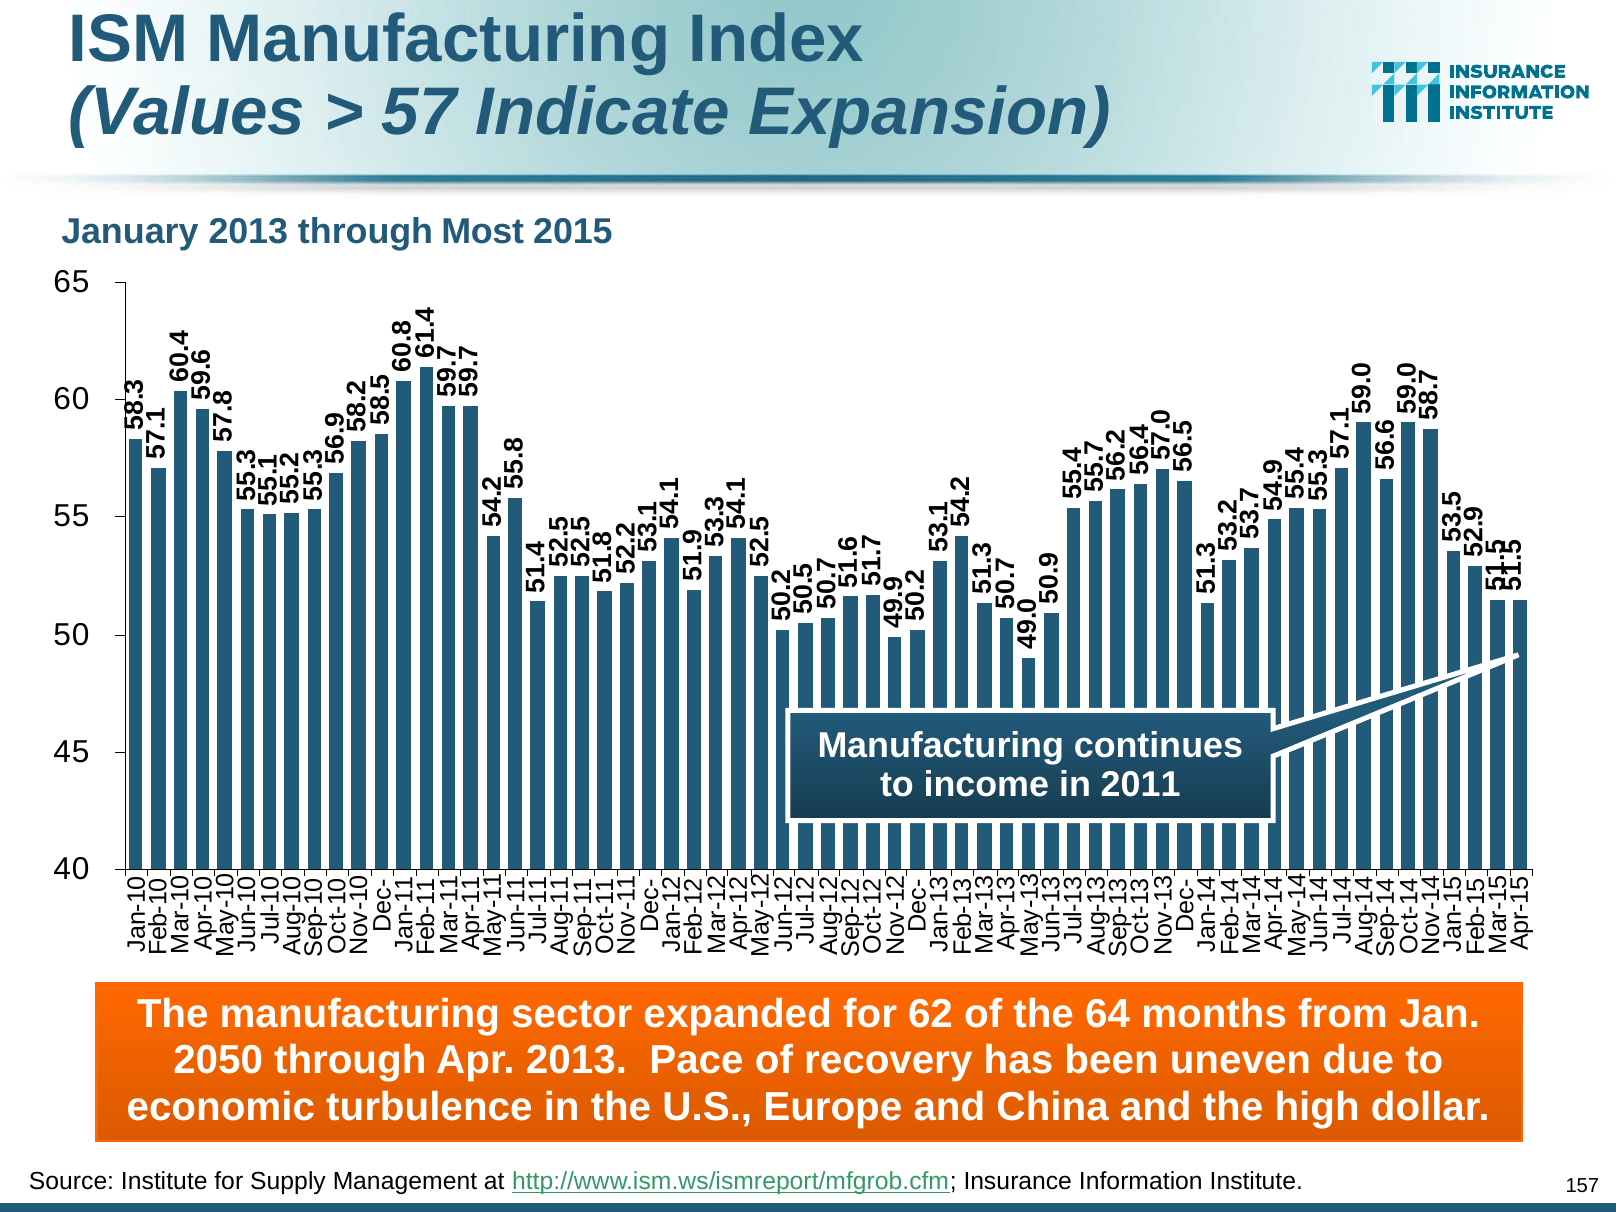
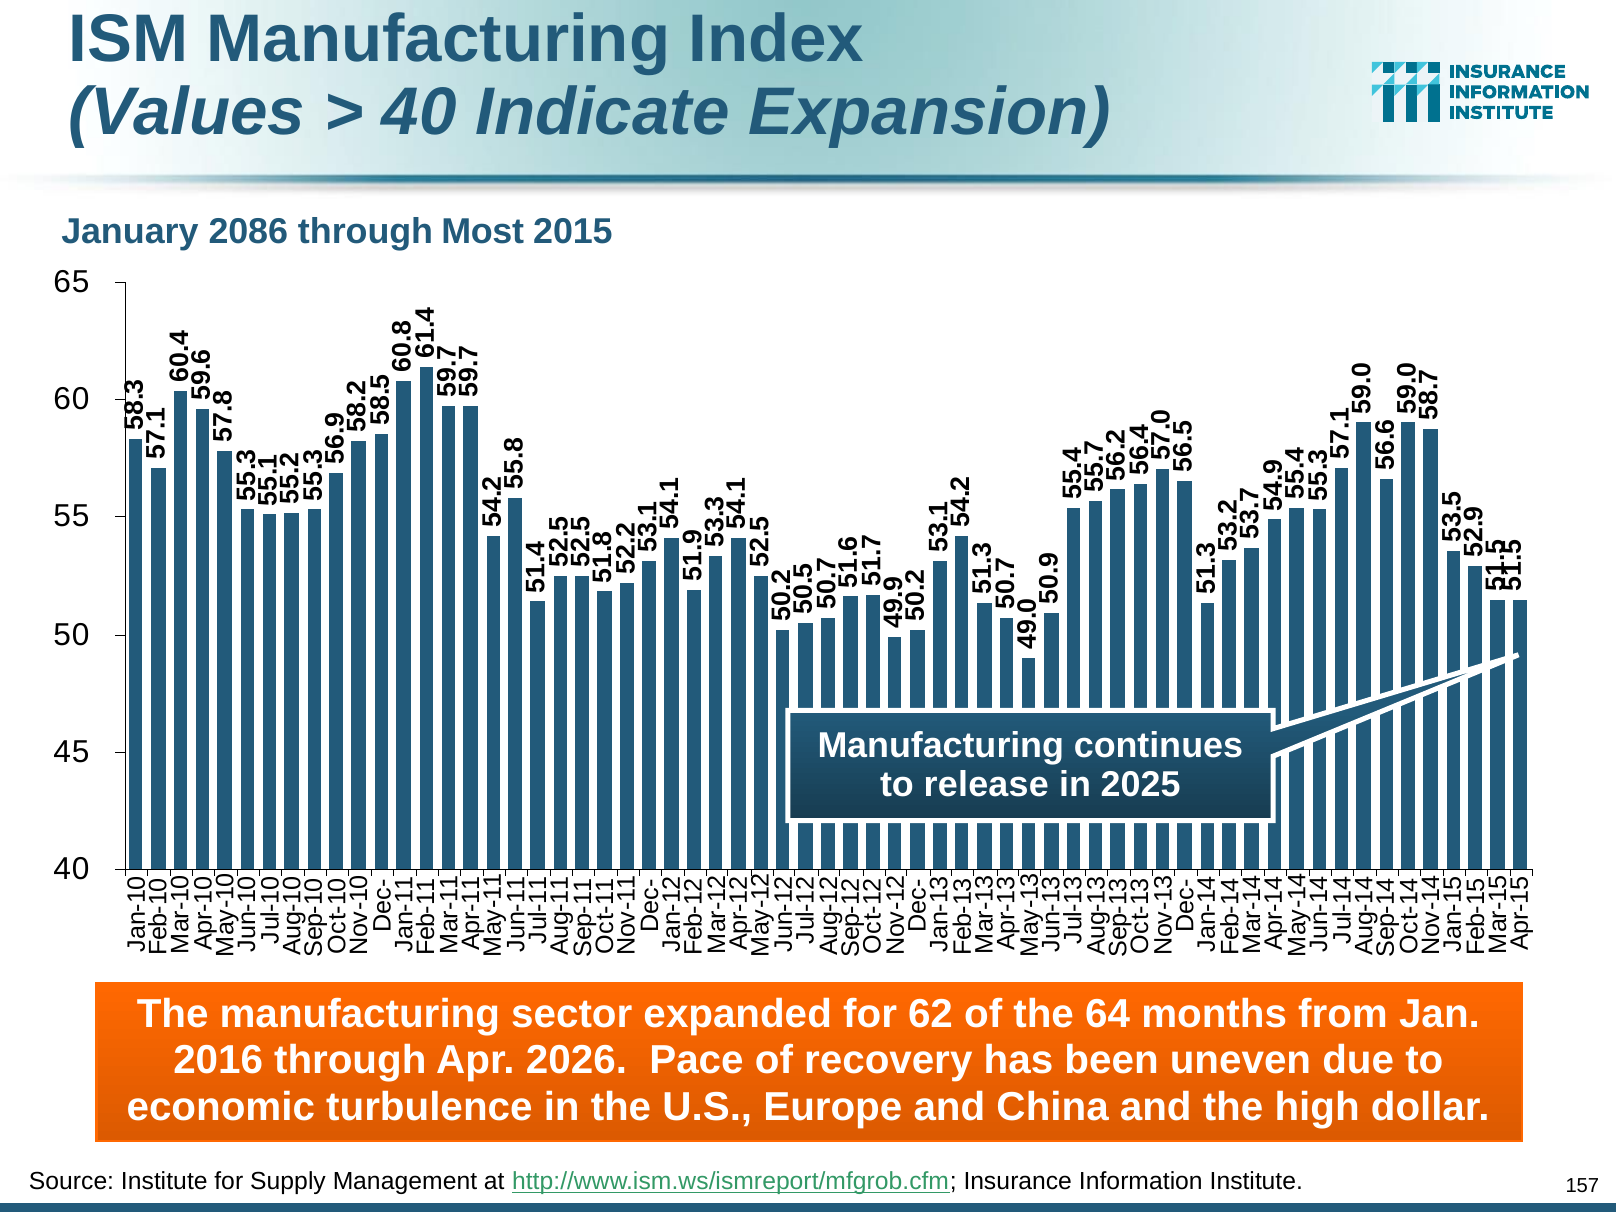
57: 57 -> 40 (419, 112)
January 2013: 2013 -> 2086 (248, 231)
income: income -> release (986, 785)
2011: 2011 -> 2025 (1141, 785)
2050: 2050 -> 2016 (218, 1061)
Apr 2013: 2013 -> 2026 (577, 1061)
